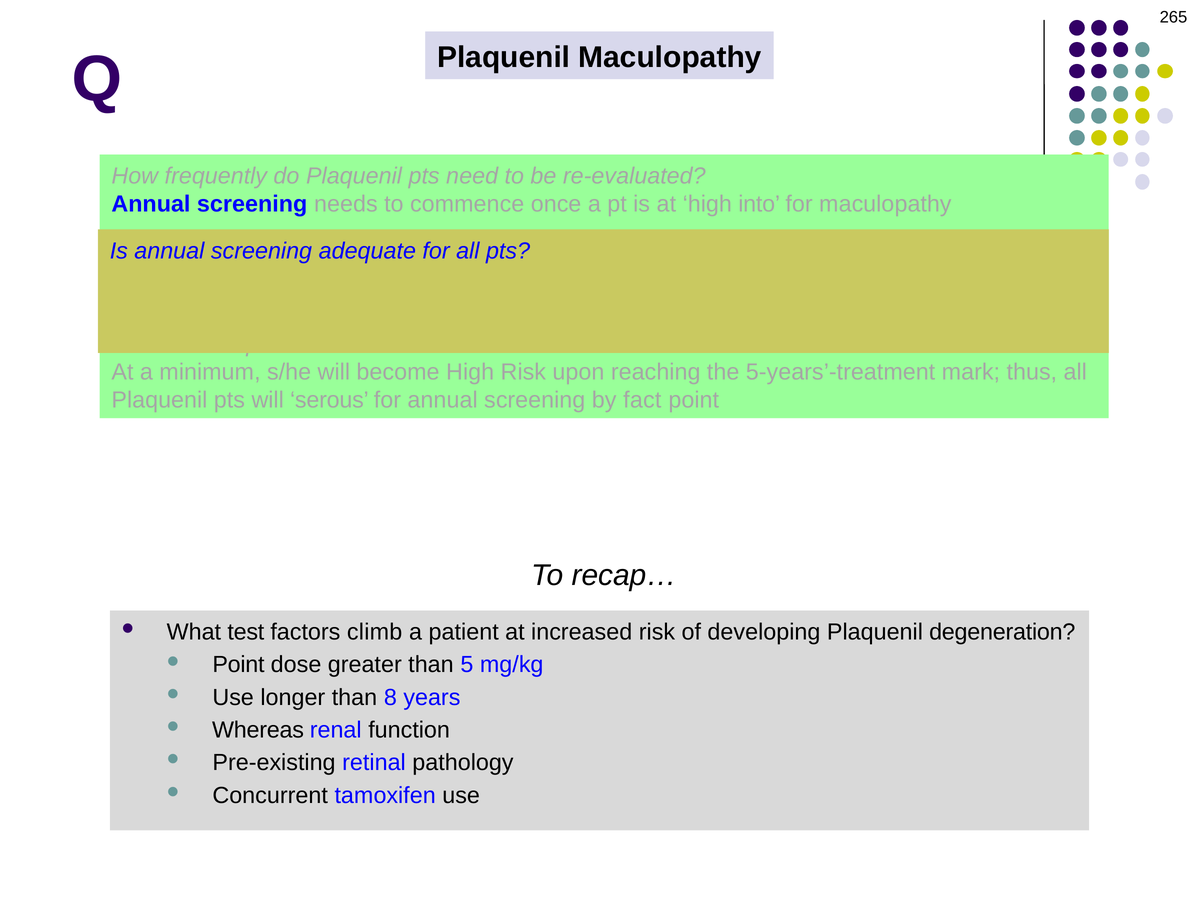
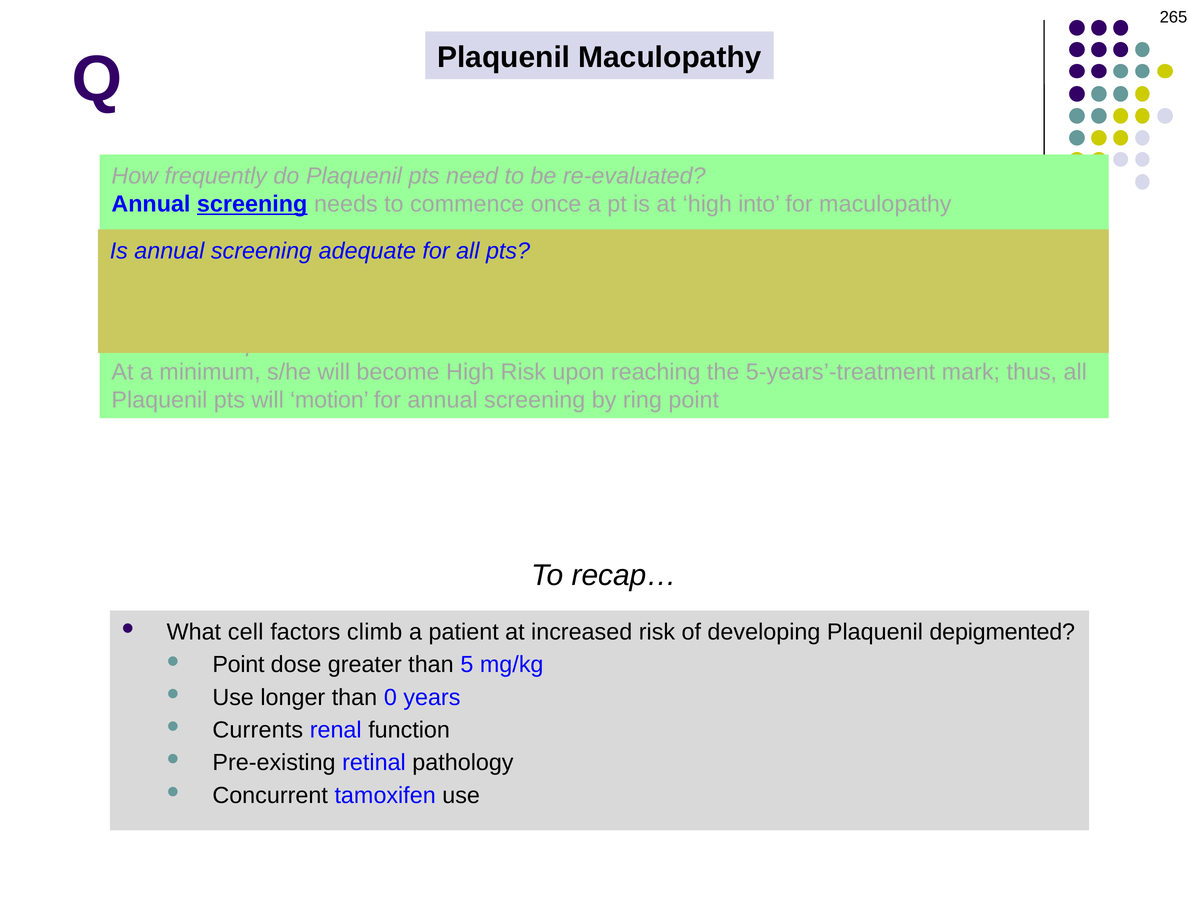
screening underline: none -> present (252, 204)
serous: serous -> motion (329, 400)
fact: fact -> ring (642, 400)
test: test -> cell (246, 632)
degeneration: degeneration -> depigmented (1002, 632)
8: 8 -> 0 (390, 698)
Whereas: Whereas -> Currents (258, 730)
